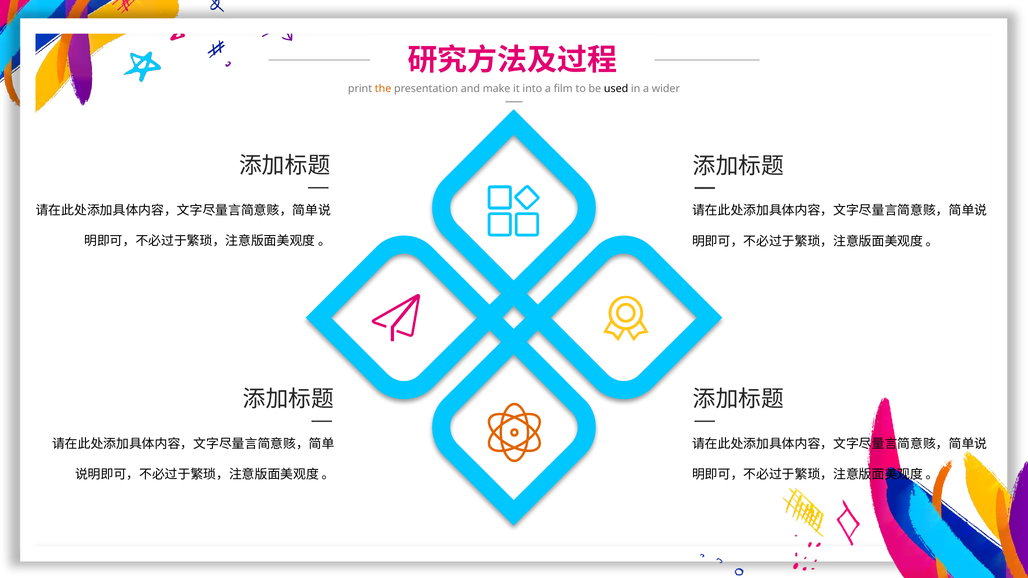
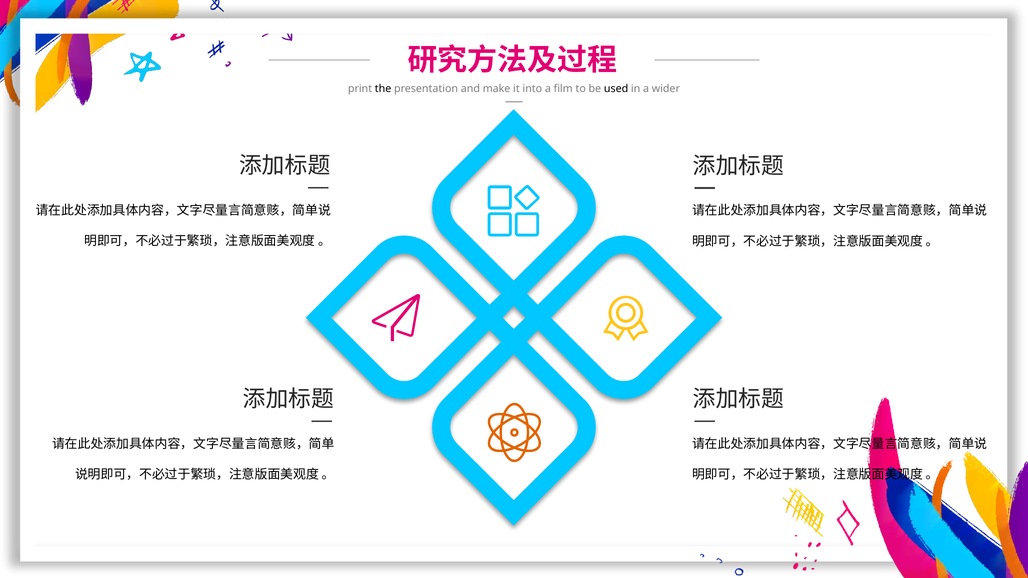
the colour: orange -> black (383, 89)
